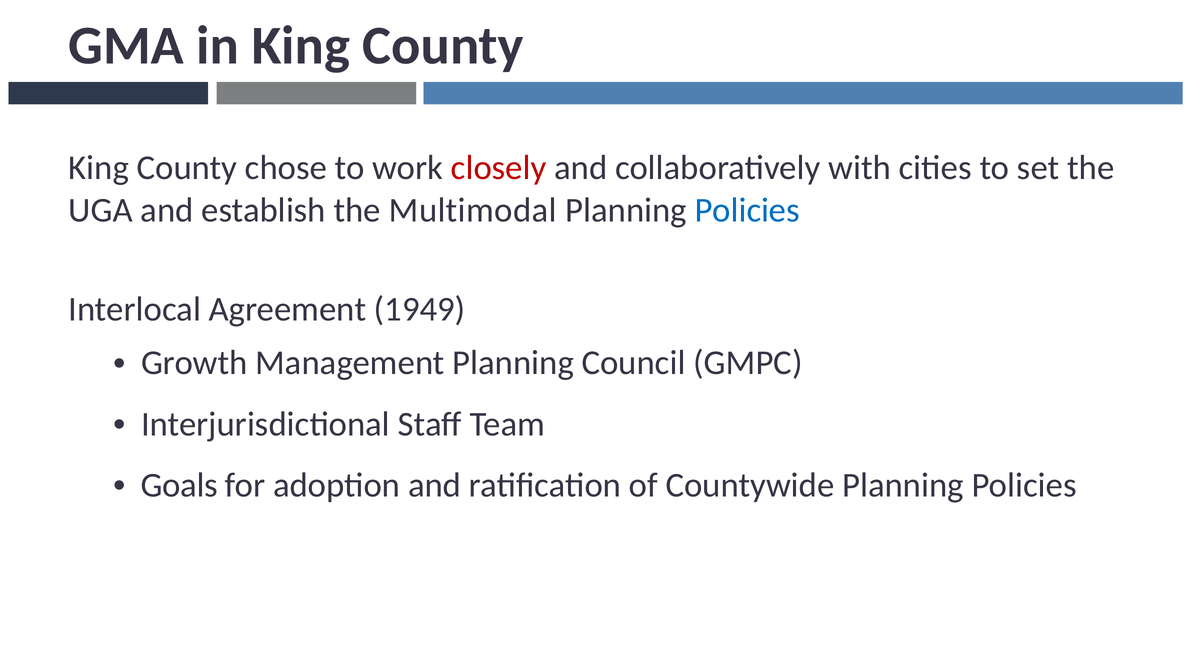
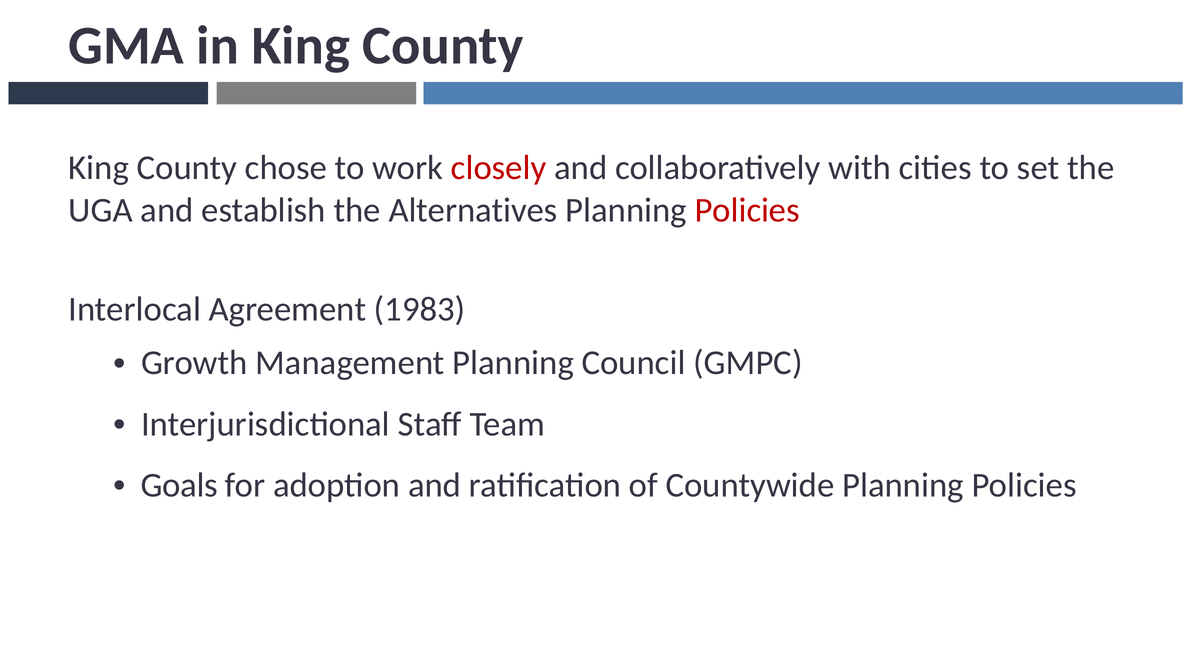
Multimodal: Multimodal -> Alternatives (473, 210)
Policies colour: blue -> red (747, 210)
1949: 1949 -> 1983 (420, 309)
